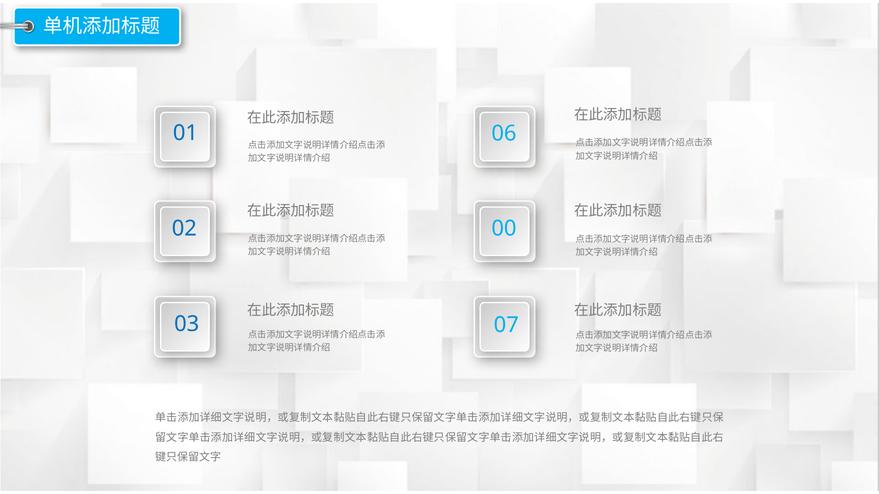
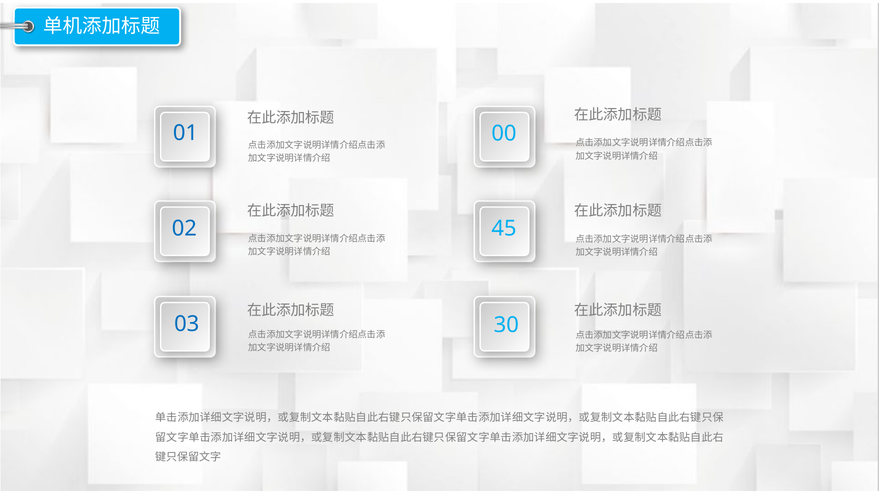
06: 06 -> 00 (504, 134)
00: 00 -> 45 (504, 228)
07: 07 -> 30 (506, 325)
